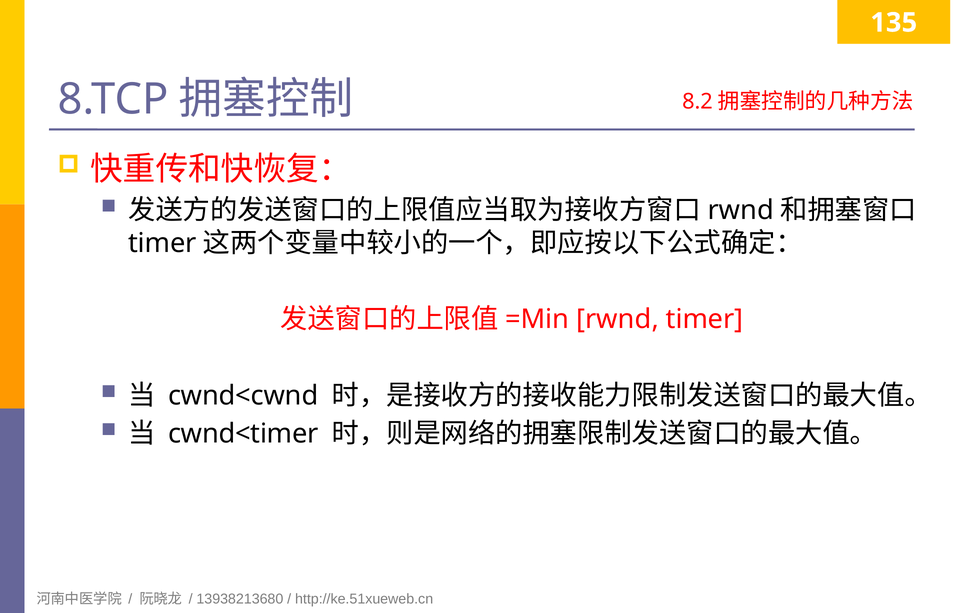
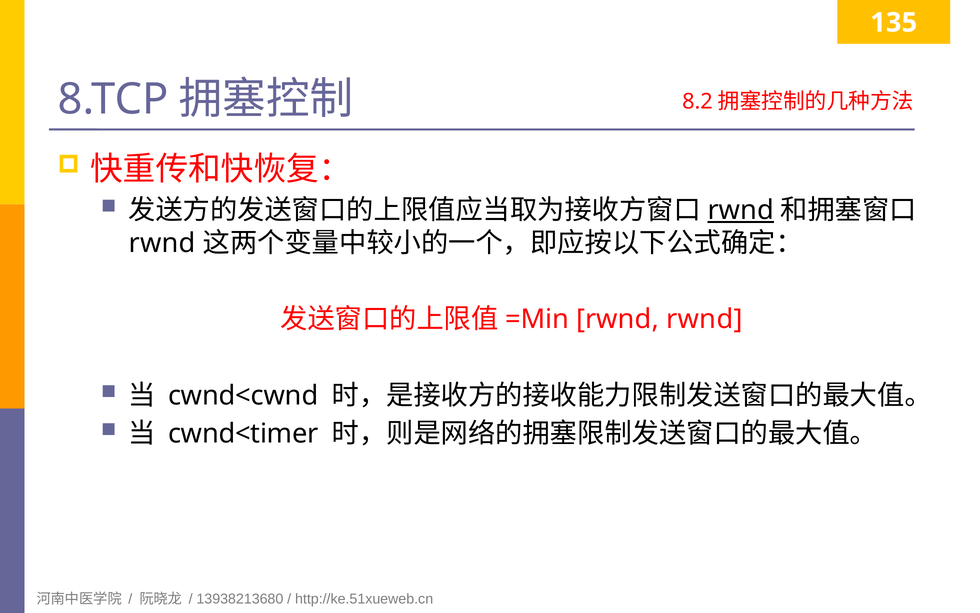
rwnd underline: none -> present (741, 210)
timer: timer -> rwnd (162, 243)
rwnd timer: timer -> rwnd (704, 319)
